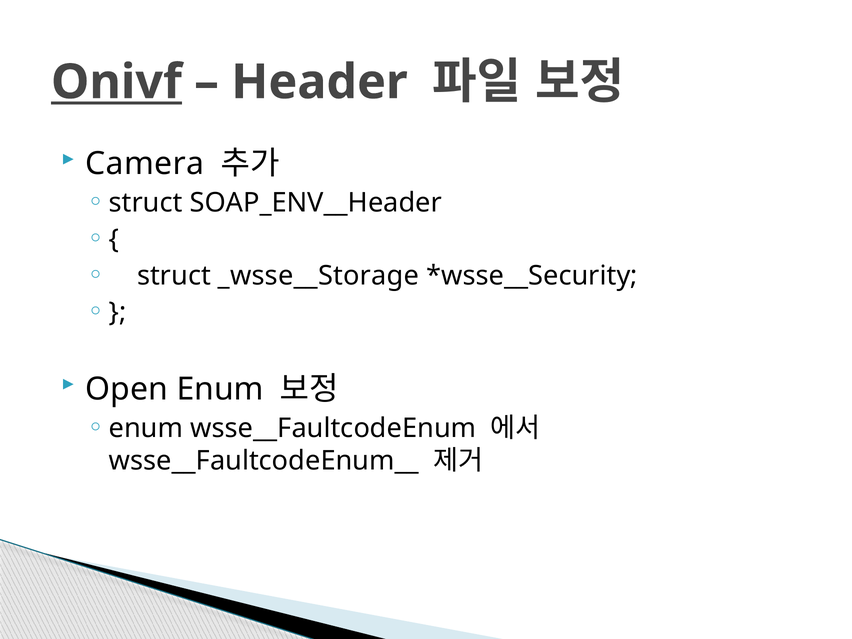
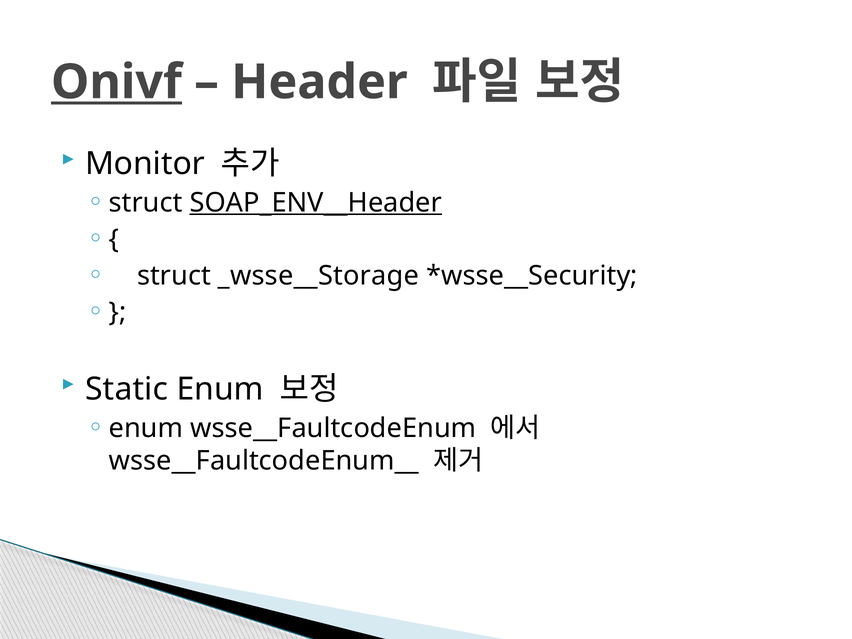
Camera: Camera -> Monitor (145, 164)
SOAP_ENV__Header underline: none -> present (316, 203)
Open: Open -> Static (127, 389)
